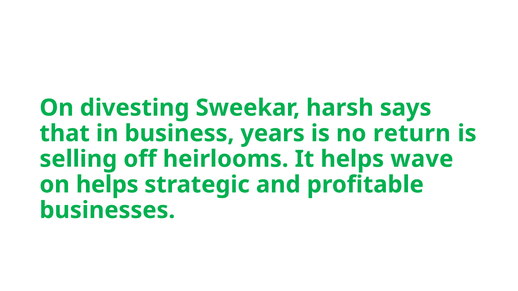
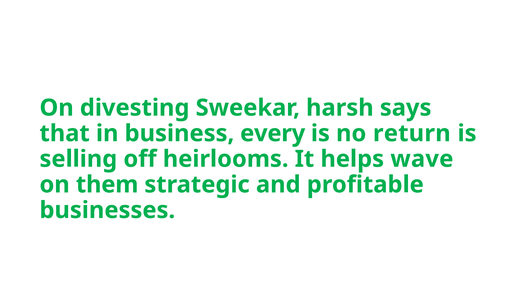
years: years -> every (273, 134)
on helps: helps -> them (107, 185)
